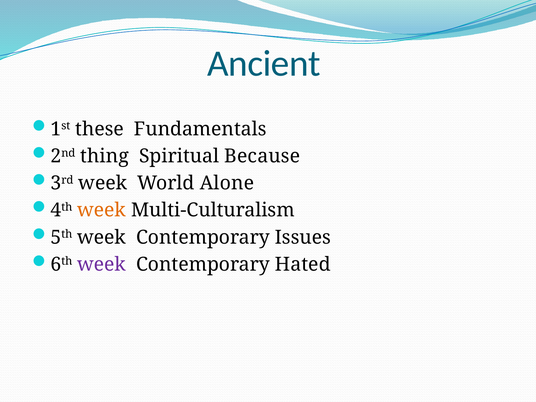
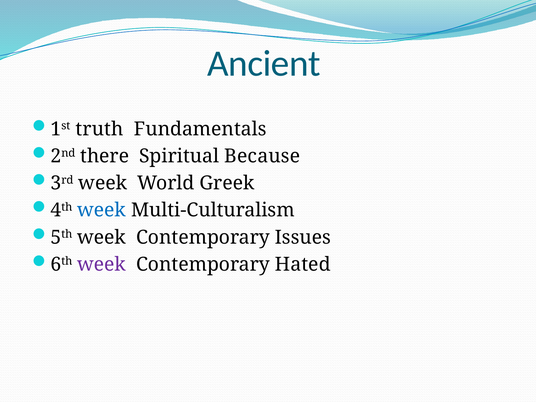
these: these -> truth (99, 129)
thing: thing -> there (105, 156)
Alone: Alone -> Greek (227, 183)
week colour: orange -> blue (102, 210)
